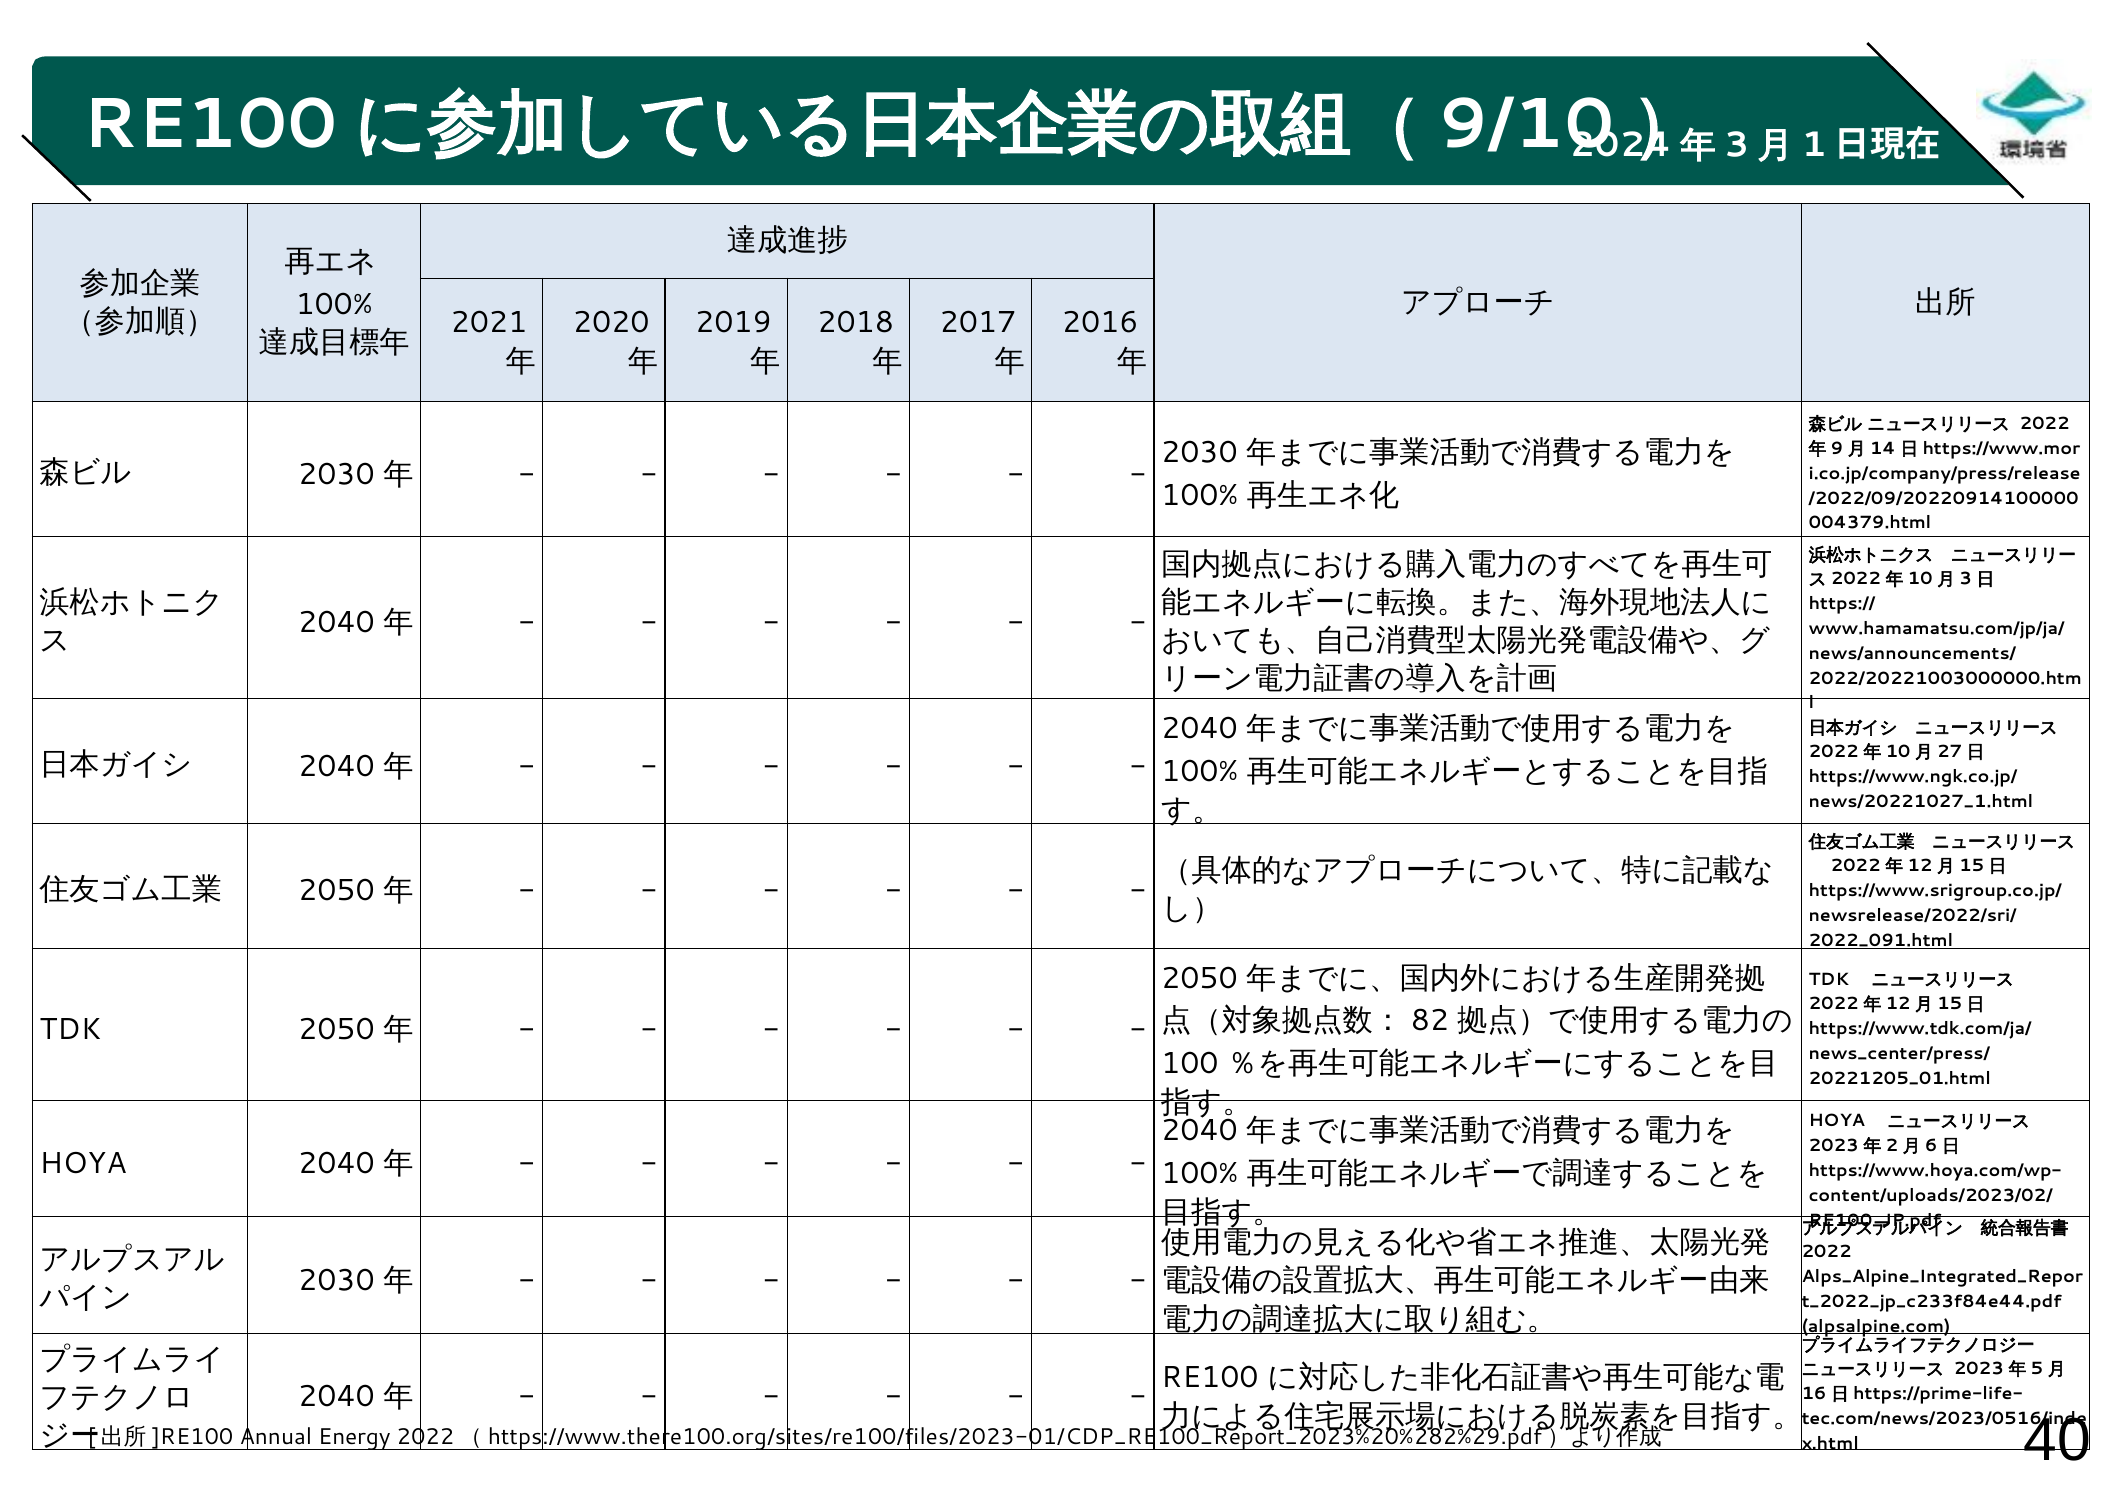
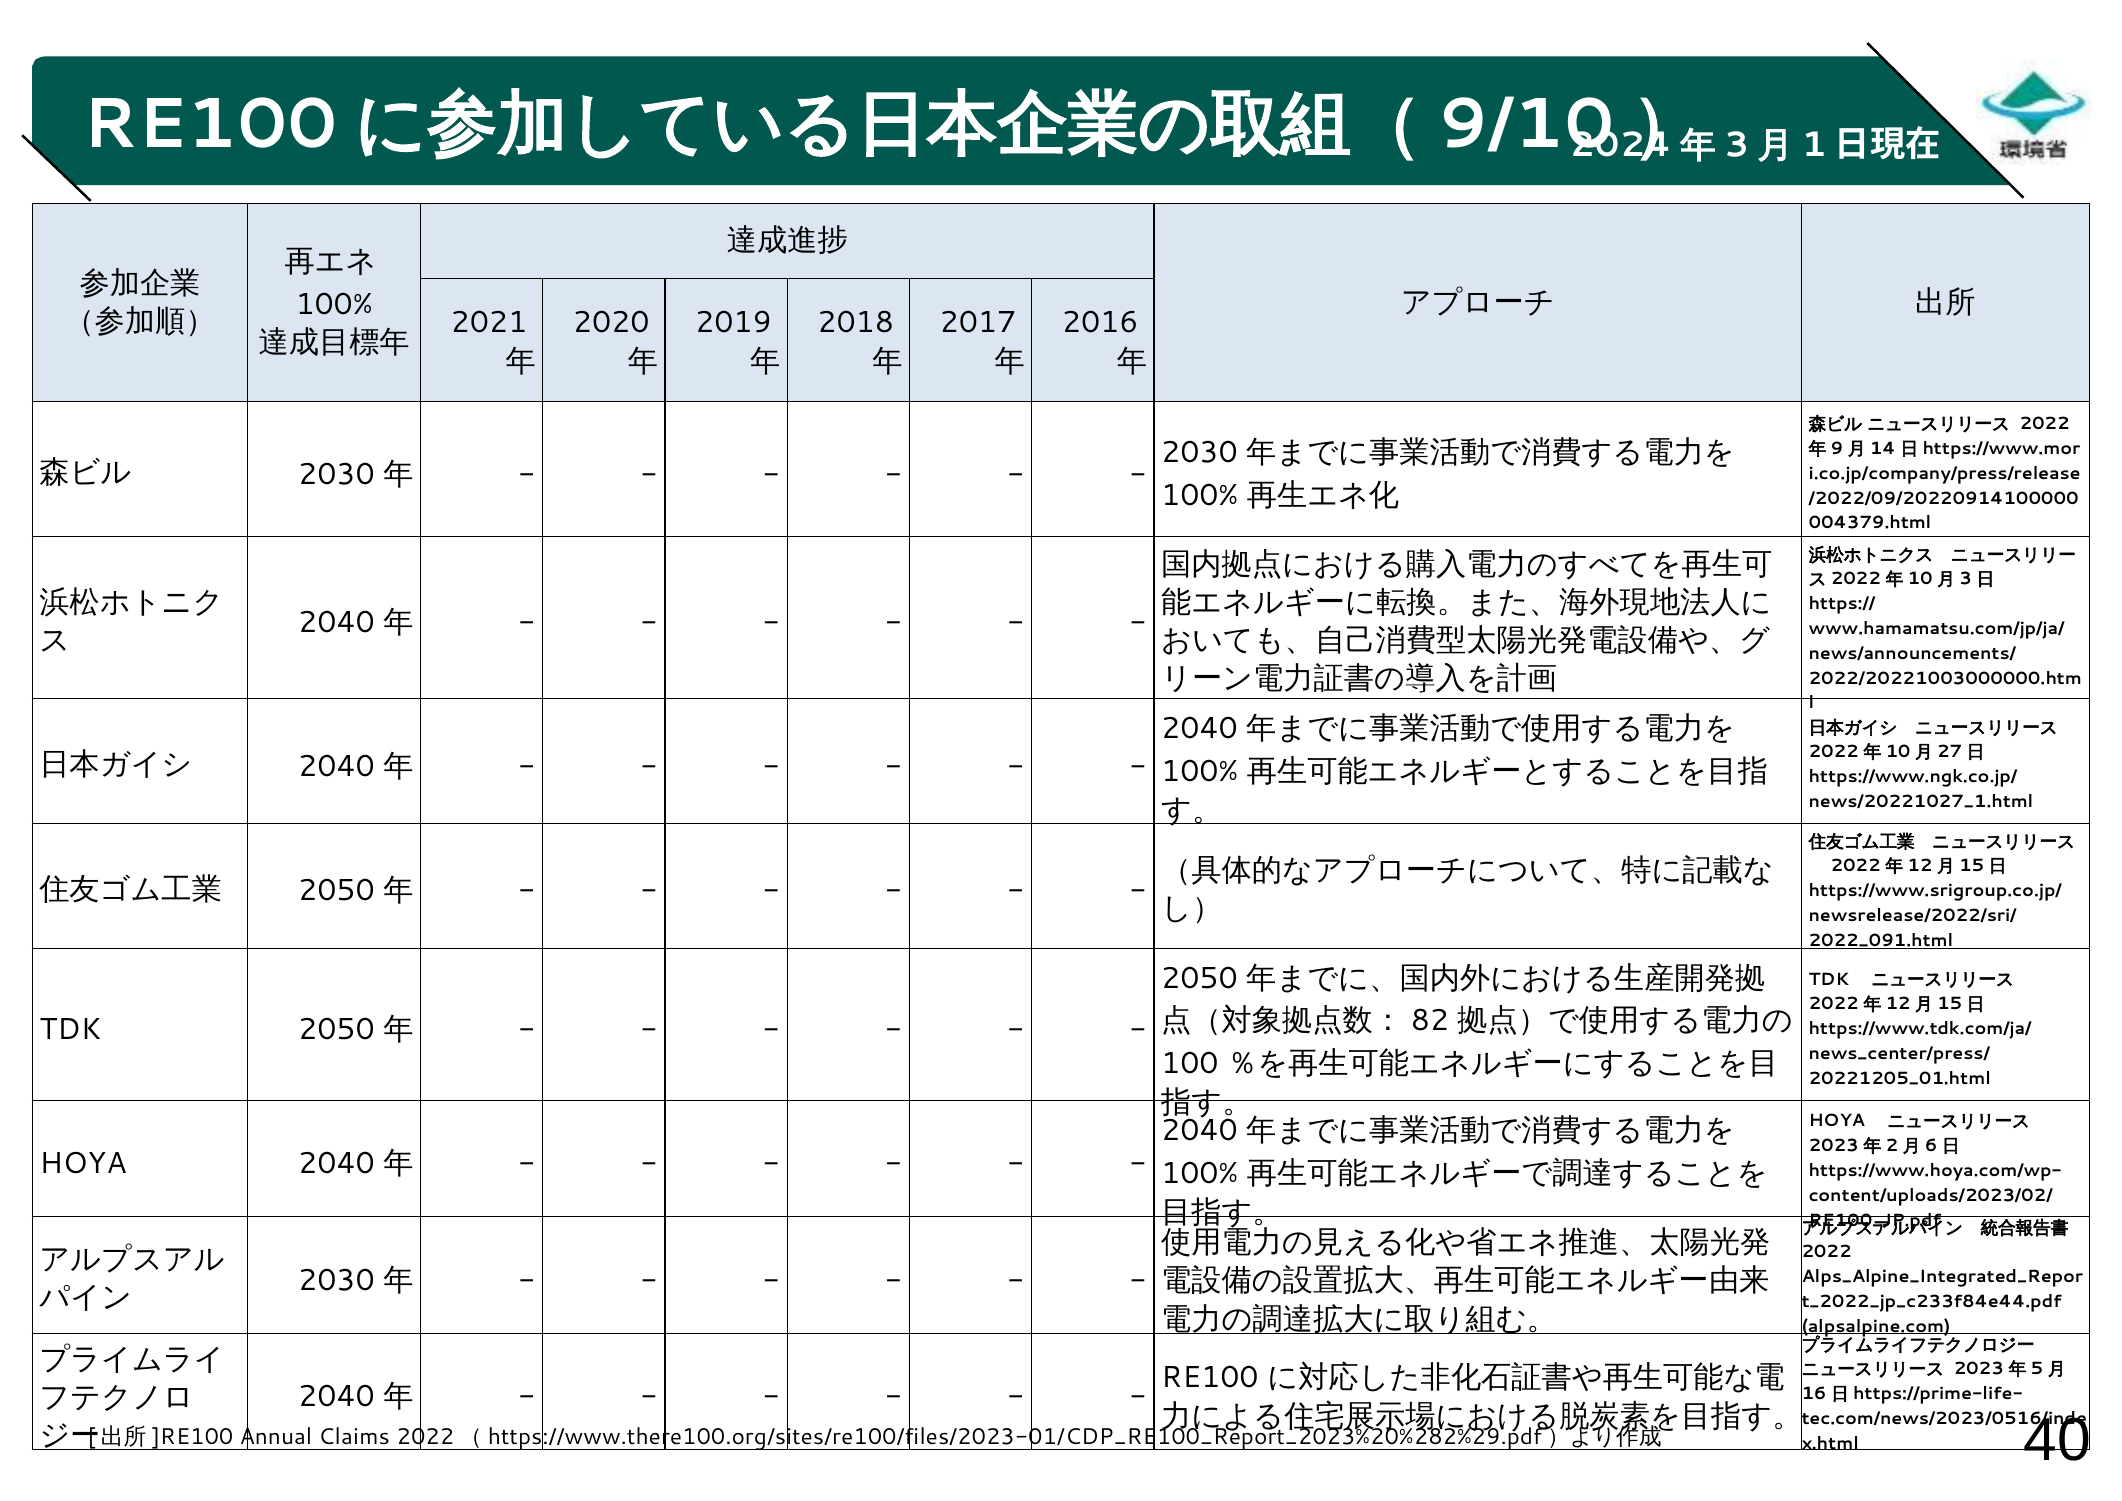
Energy: Energy -> Claims (354, 1436)
